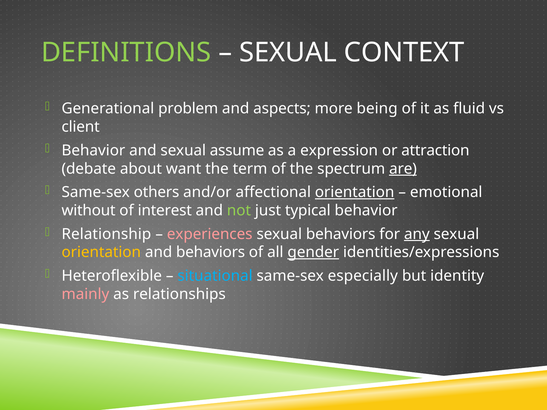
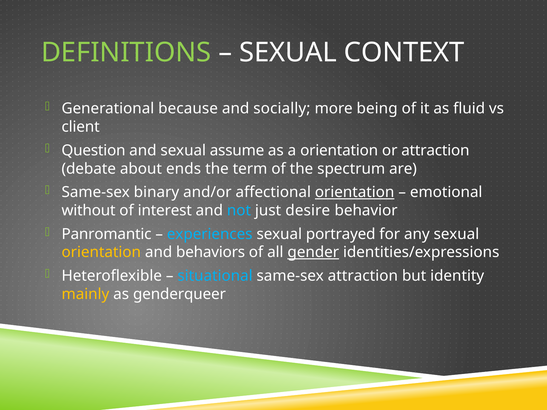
problem: problem -> because (188, 109)
aspects: aspects -> socially (282, 109)
Behavior: Behavior -> Question (94, 151)
a expression: expression -> orientation (339, 151)
want: want -> ends (184, 169)
are underline: present -> none (403, 169)
others: others -> binary (156, 192)
not colour: light green -> light blue (239, 211)
typical: typical -> desire (308, 211)
Relationship: Relationship -> Panromantic (107, 234)
experiences colour: pink -> light blue (210, 234)
sexual behaviors: behaviors -> portrayed (341, 234)
any underline: present -> none (417, 234)
same-sex especially: especially -> attraction (363, 276)
mainly colour: pink -> yellow (85, 294)
relationships: relationships -> genderqueer (179, 294)
